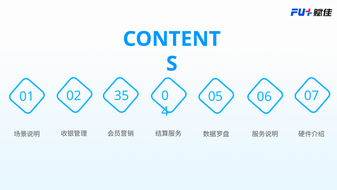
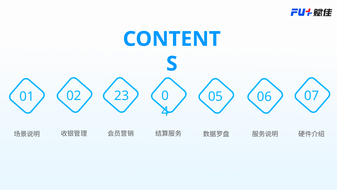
35: 35 -> 23 (122, 96)
